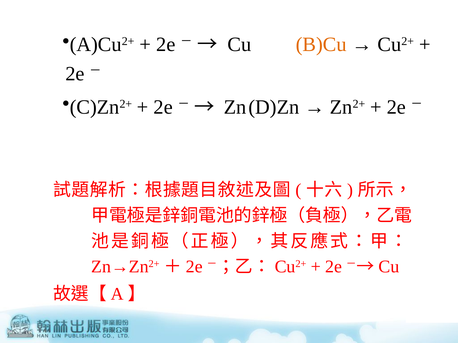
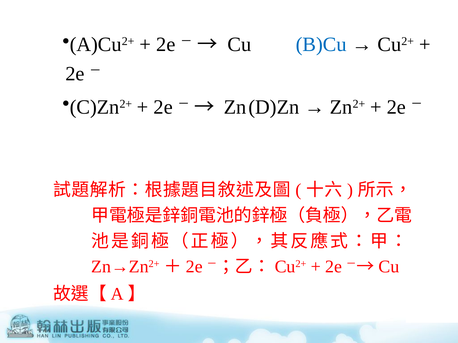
B)Cu colour: orange -> blue (321, 45)
